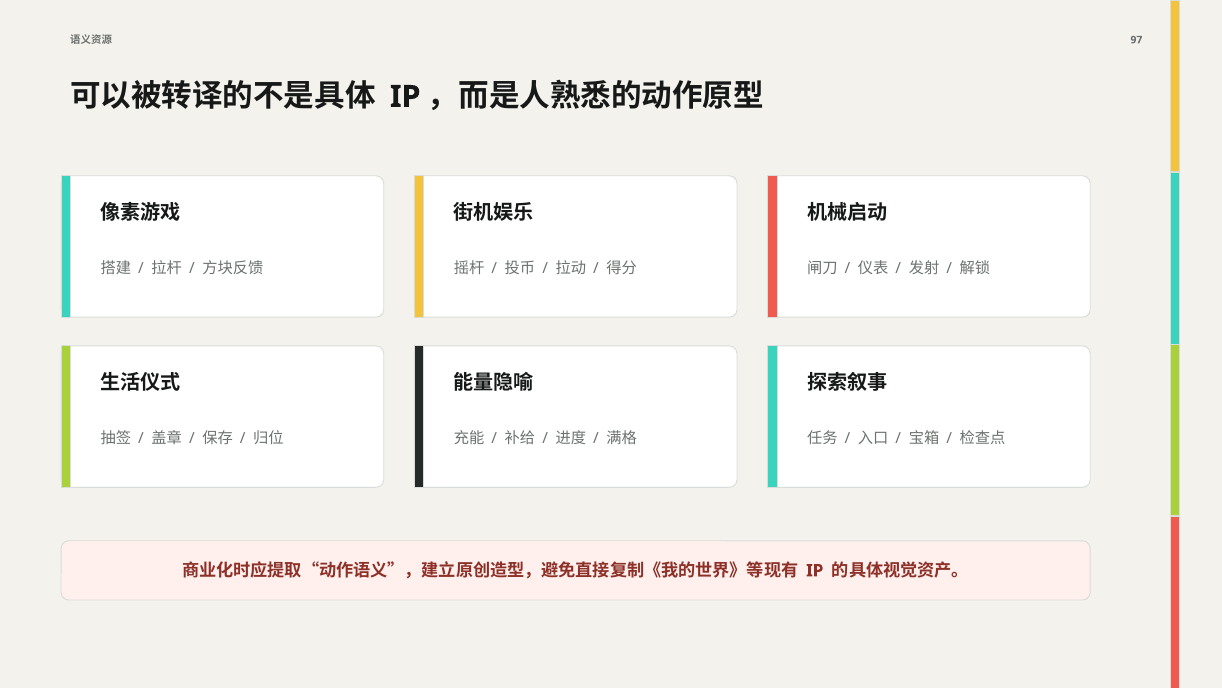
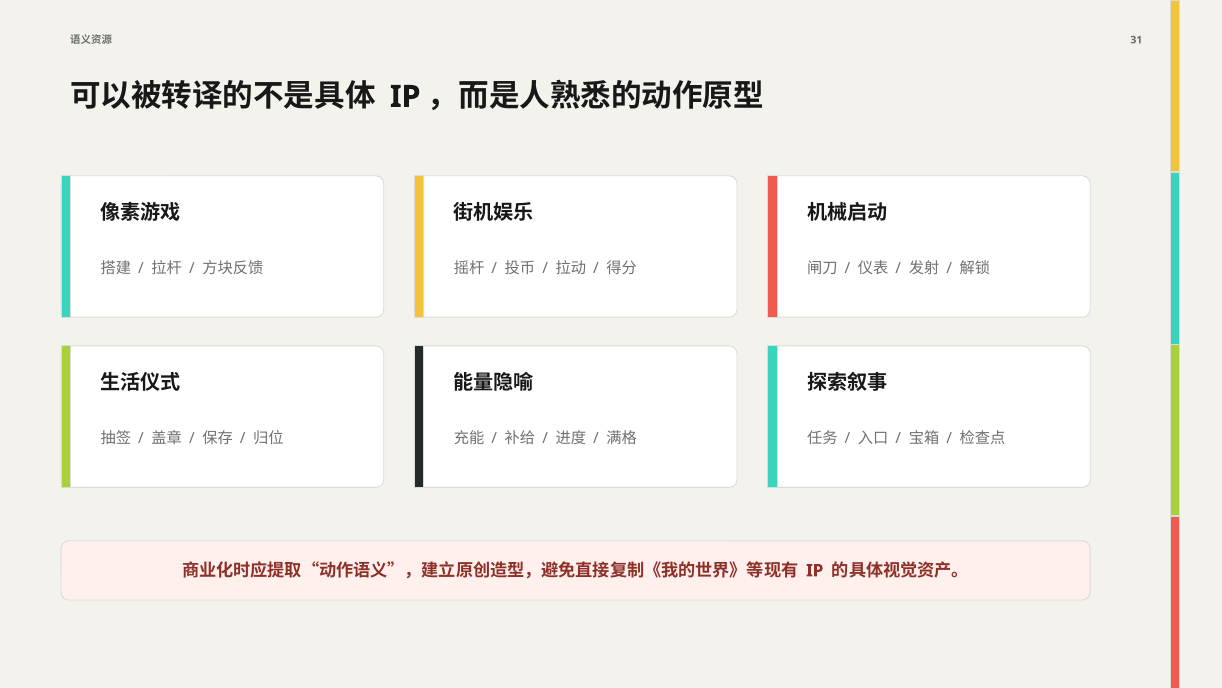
97: 97 -> 31 (1136, 40)
